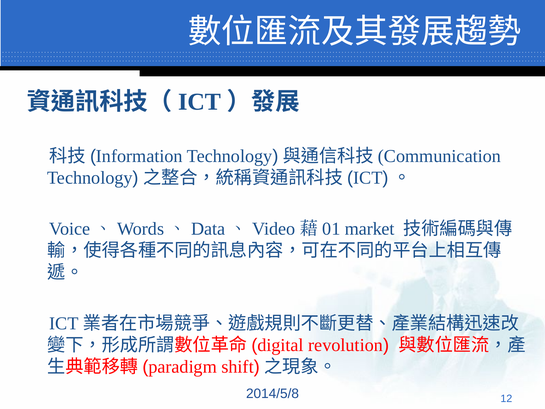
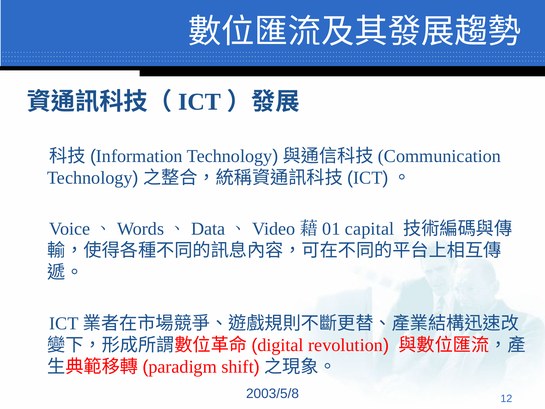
market: market -> capital (370, 229)
2014/5/8: 2014/5/8 -> 2003/5/8 (272, 393)
